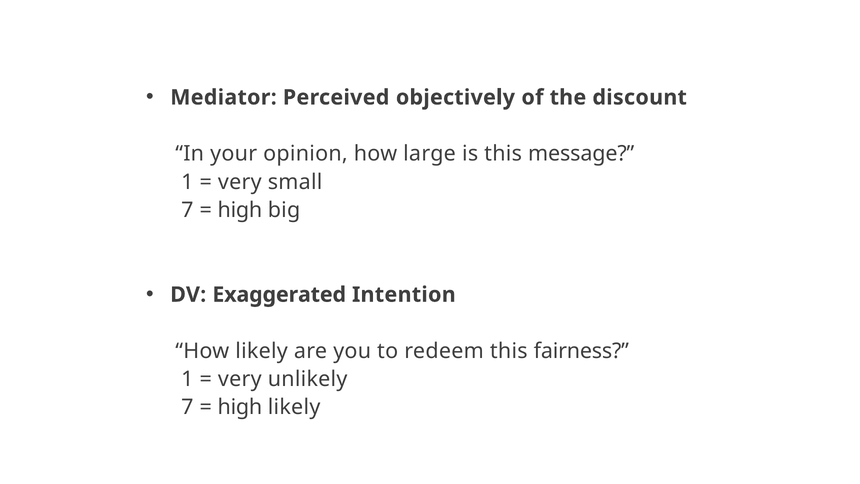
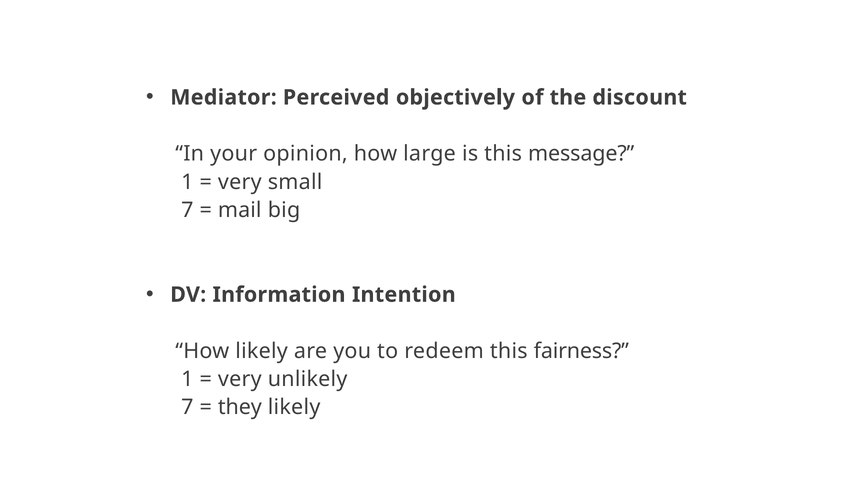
high: high -> mail (240, 210)
Exaggerated: Exaggerated -> Information (279, 295)
high: high -> they (240, 407)
